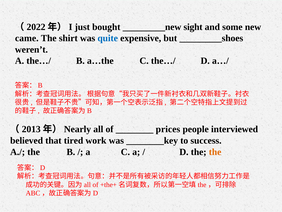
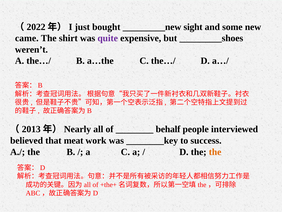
quite colour: blue -> purple (108, 38)
prices: prices -> behalf (168, 129)
tired: tired -> meat (74, 140)
